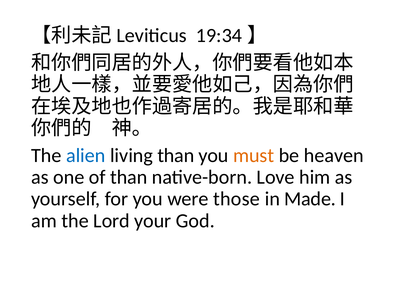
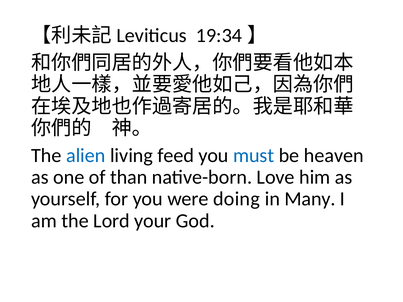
living than: than -> feed (176, 156)
must colour: orange -> blue (254, 156)
those: those -> doing (236, 199)
Made: Made -> Many (310, 199)
